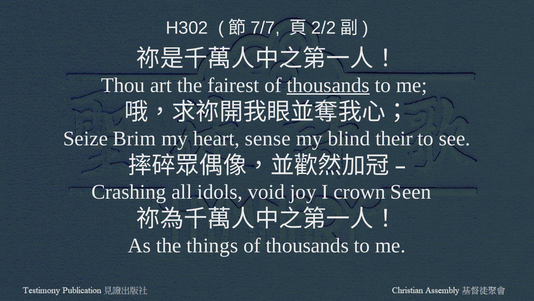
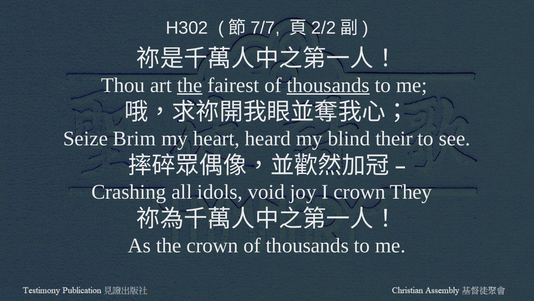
the underline: none -> present (190, 85)
sense: sense -> heard (268, 138)
Seen: Seen -> They (411, 192)
the things: things -> crown (212, 245)
